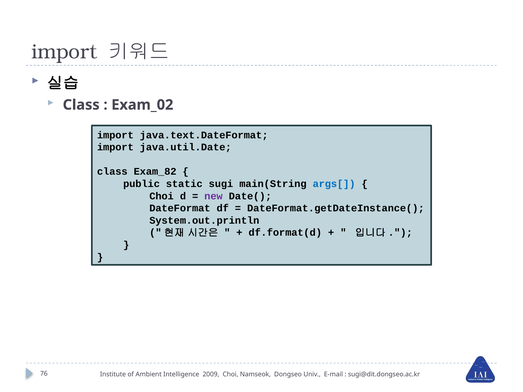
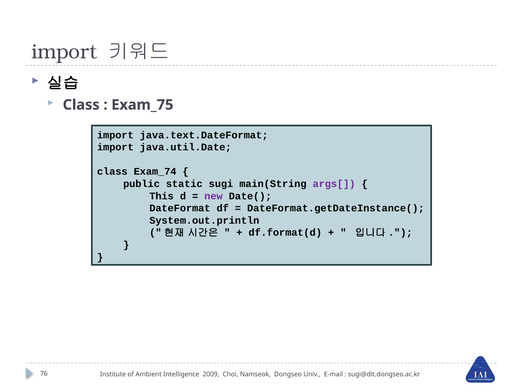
Exam_02: Exam_02 -> Exam_75 (142, 105)
Exam_82: Exam_82 -> Exam_74 (155, 172)
args[ colour: blue -> purple (334, 184)
Choi: Choi -> This (162, 196)
